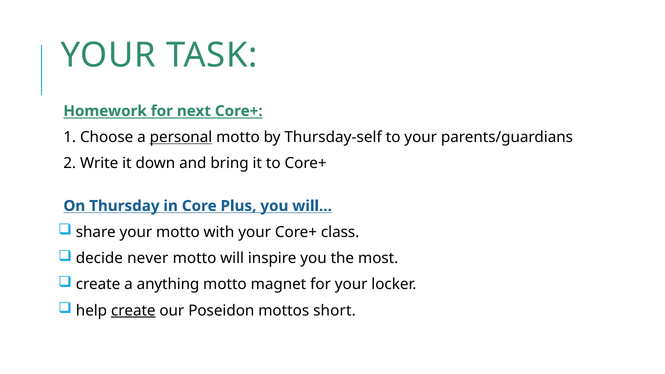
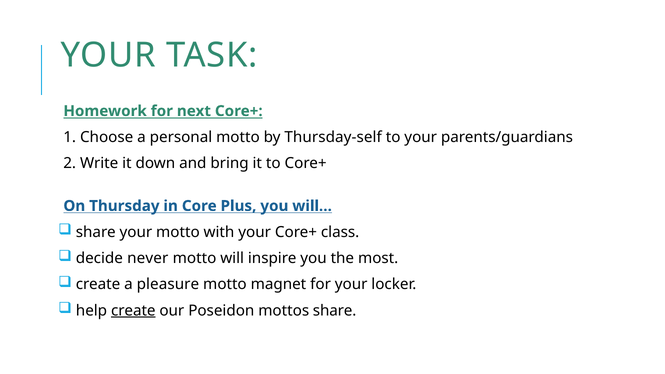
personal underline: present -> none (181, 137)
anything: anything -> pleasure (168, 284)
mottos short: short -> share (335, 311)
